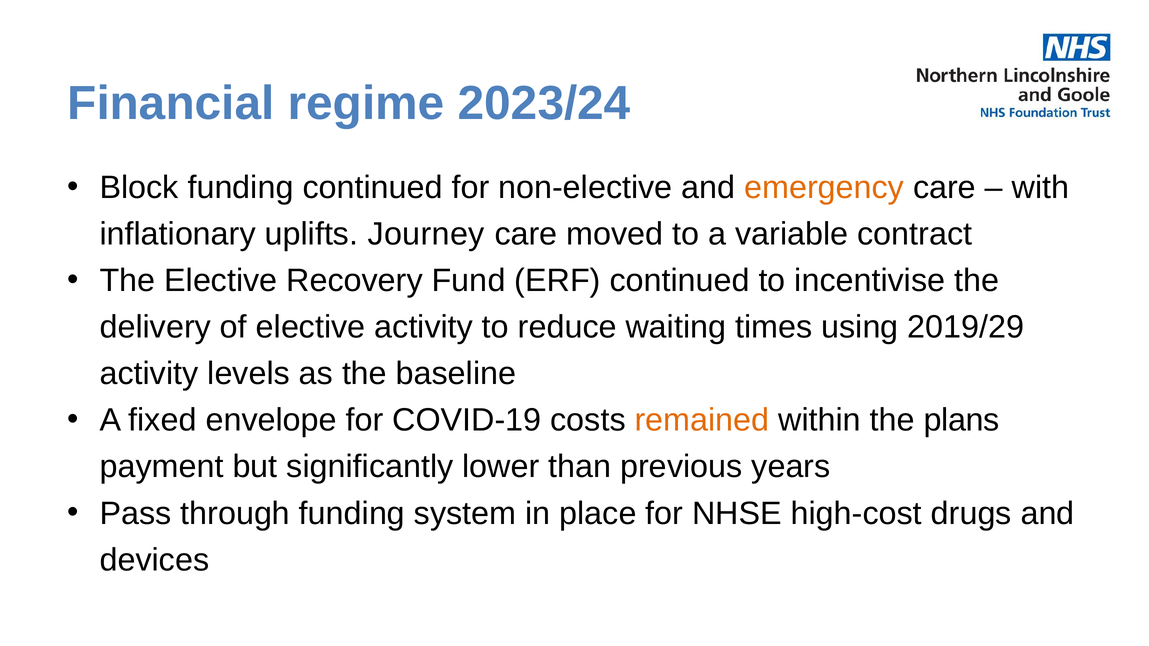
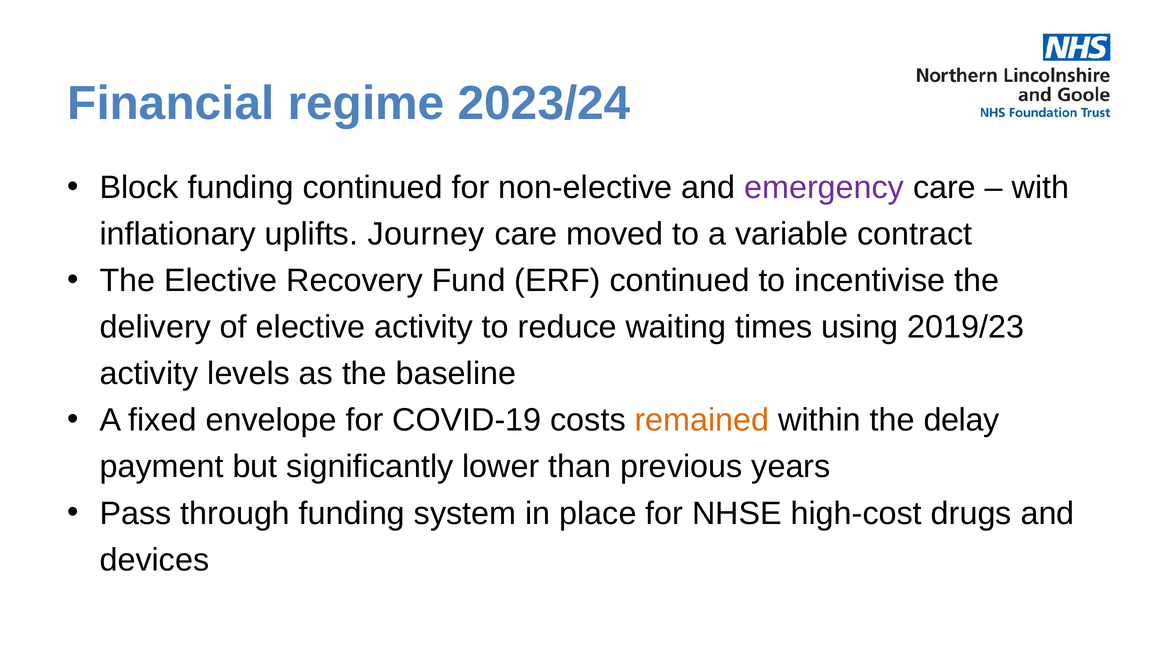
emergency colour: orange -> purple (824, 188)
2019/29: 2019/29 -> 2019/23 (966, 327)
plans: plans -> delay (962, 421)
